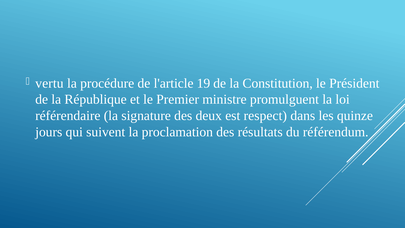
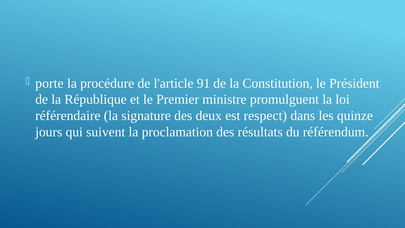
vertu: vertu -> porte (49, 83)
19: 19 -> 91 (204, 83)
